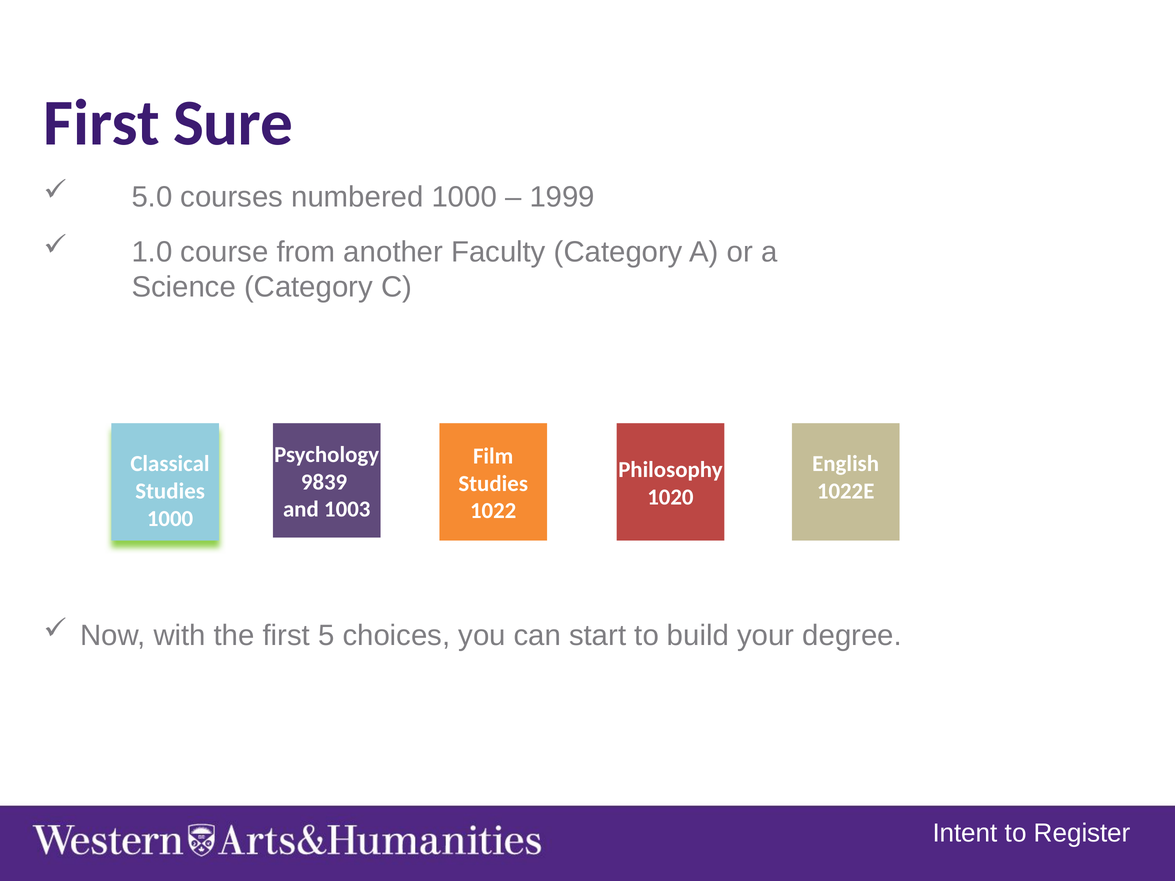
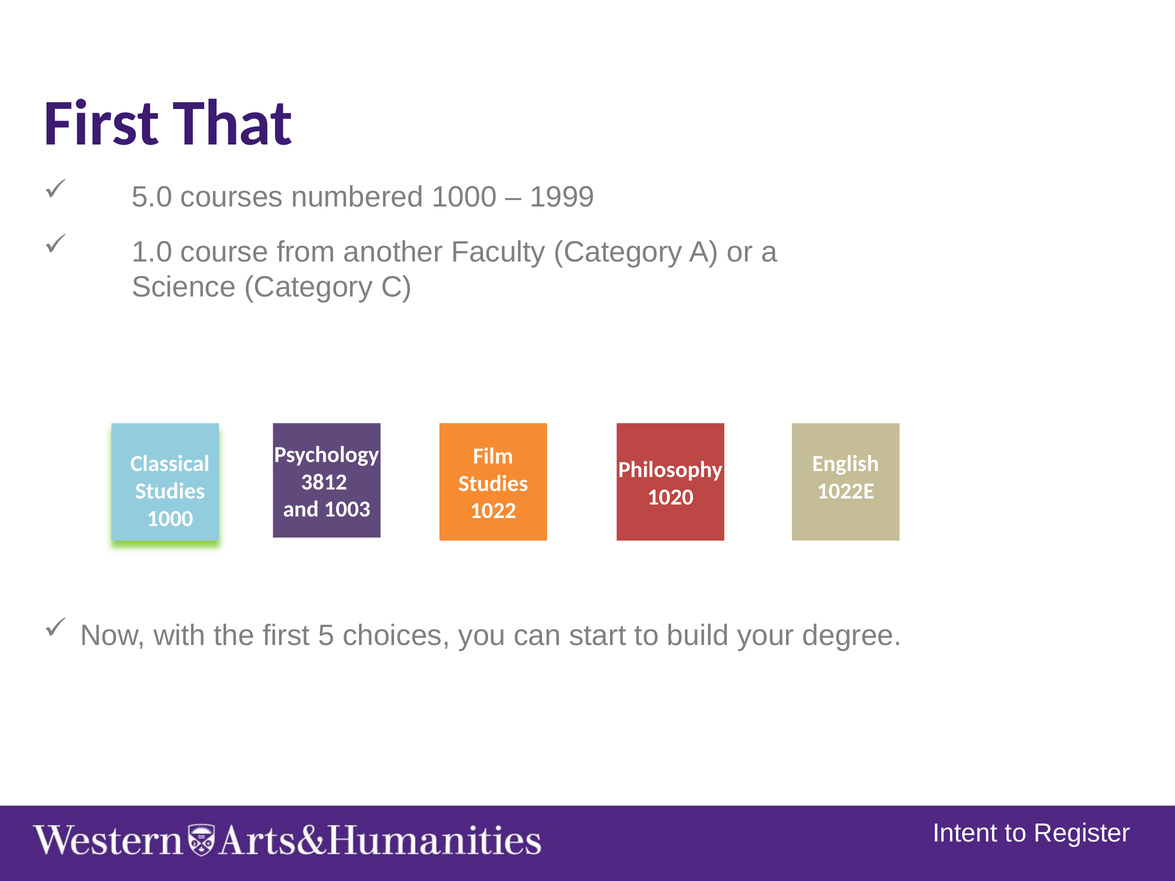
Sure: Sure -> That (233, 123)
9839: 9839 -> 3812 (324, 482)
